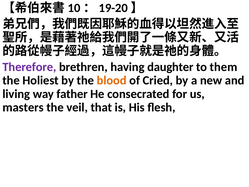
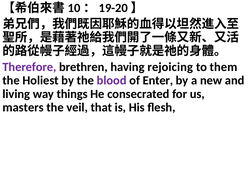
daughter: daughter -> rejoicing (170, 67)
blood colour: orange -> purple (112, 80)
Cried: Cried -> Enter (158, 80)
father: father -> things (72, 94)
